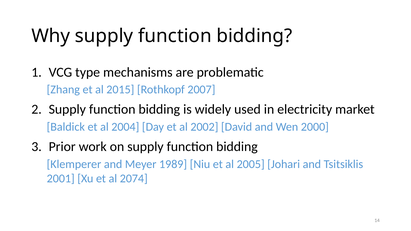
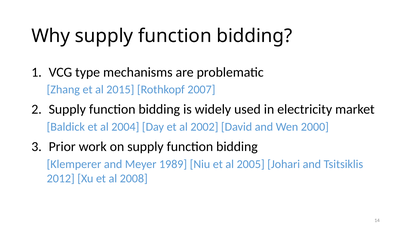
2001: 2001 -> 2012 (61, 179)
2074: 2074 -> 2008 (134, 179)
